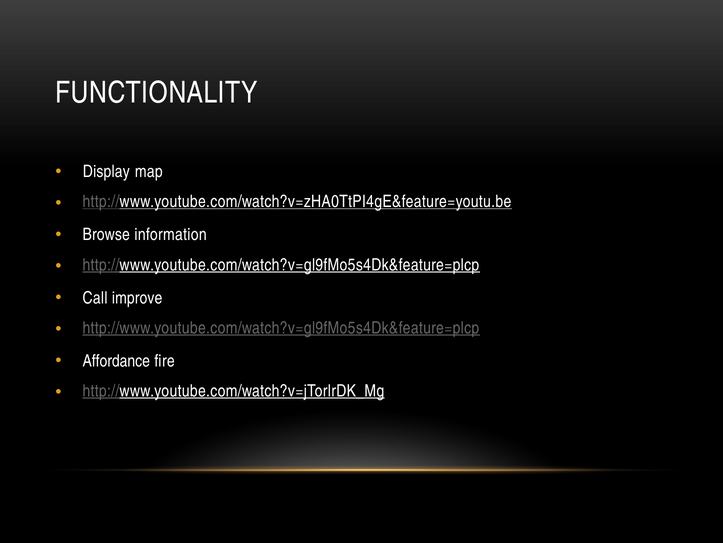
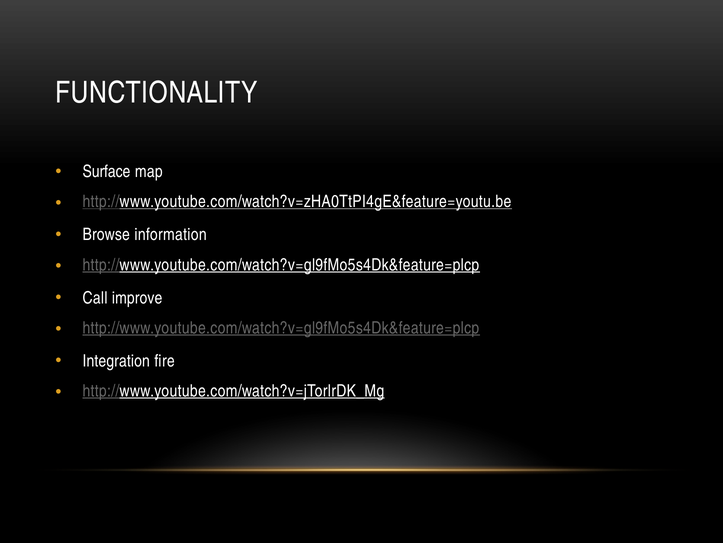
Display: Display -> Surface (106, 172)
Affordance: Affordance -> Integration (116, 360)
